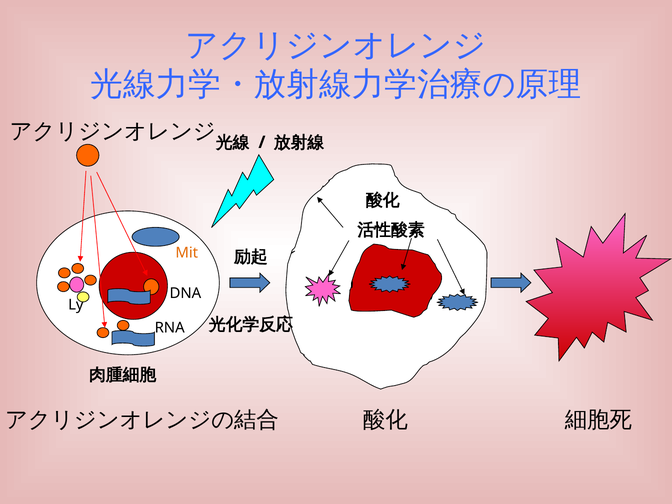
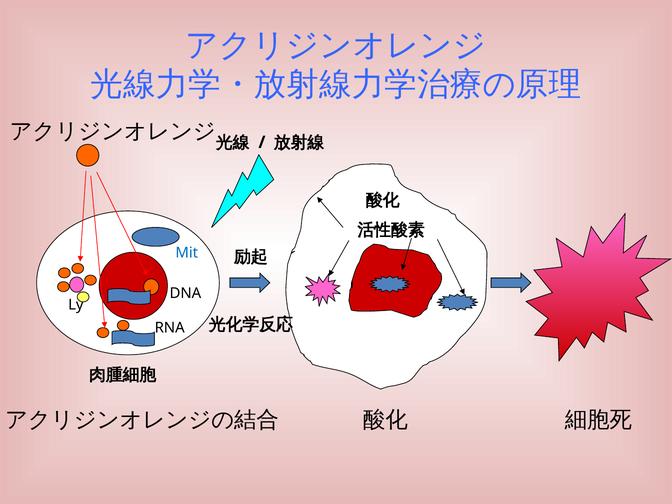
Mit colour: orange -> blue (187, 253)
